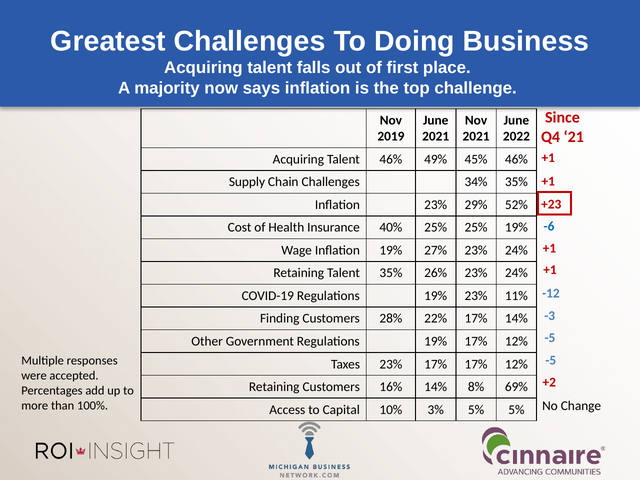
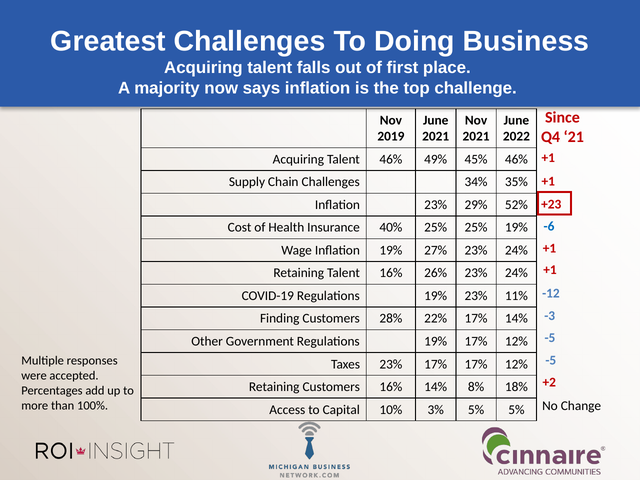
Talent 35%: 35% -> 16% (391, 273)
69%: 69% -> 18% (516, 387)
